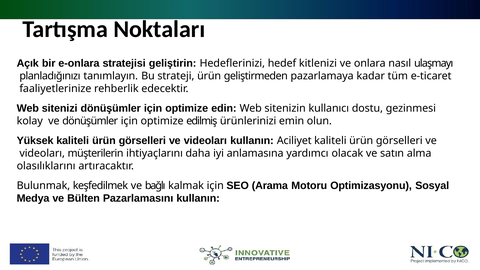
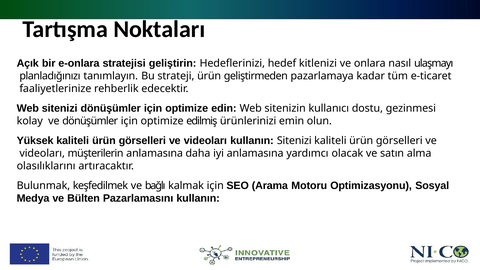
kullanın Aciliyet: Aciliyet -> Sitenizi (294, 141)
müşterilerin ihtiyaçlarını: ihtiyaçlarını -> anlamasına (155, 153)
